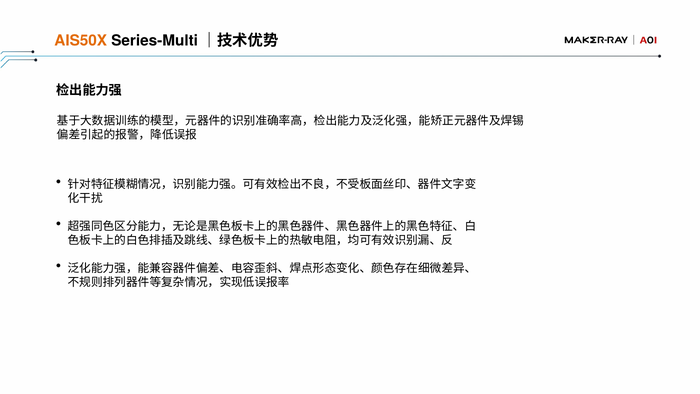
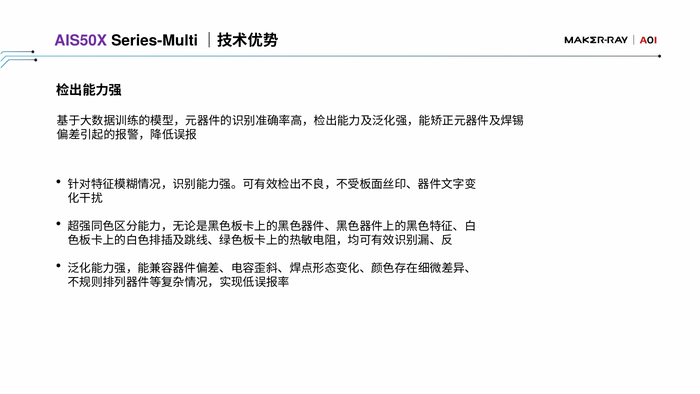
AIS50X colour: orange -> purple (81, 40)
